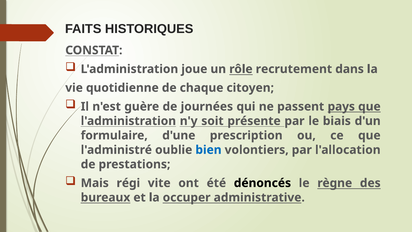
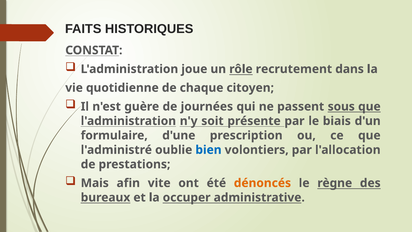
pays: pays -> sous (341, 106)
régi: régi -> afin (128, 183)
dénoncés colour: black -> orange (262, 183)
